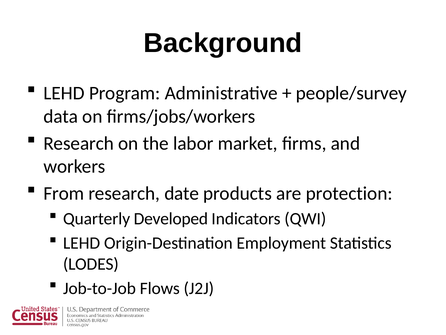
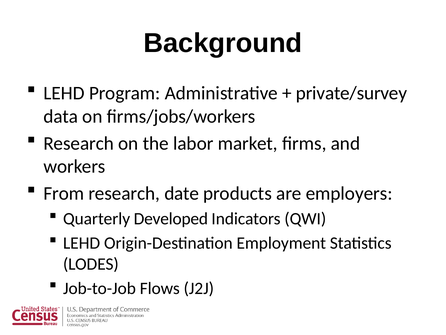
people/survey: people/survey -> private/survey (351, 93)
protection: protection -> employers (349, 193)
